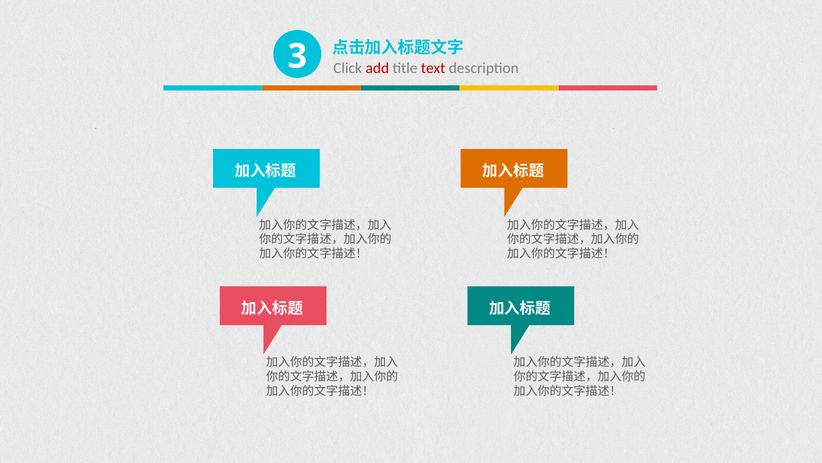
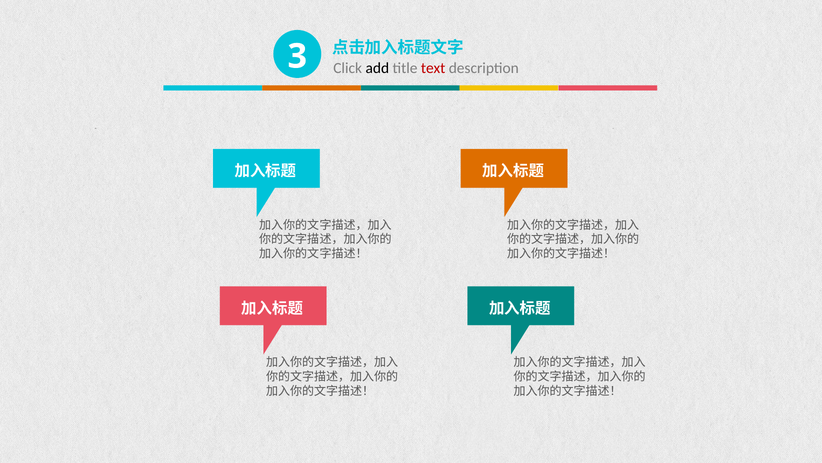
add colour: red -> black (377, 68)
